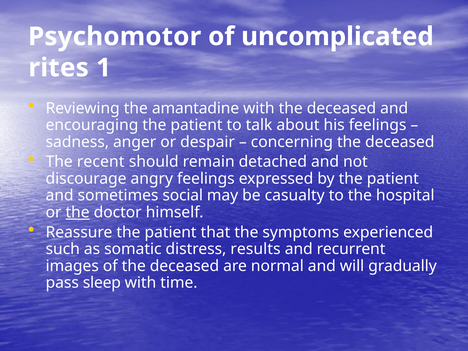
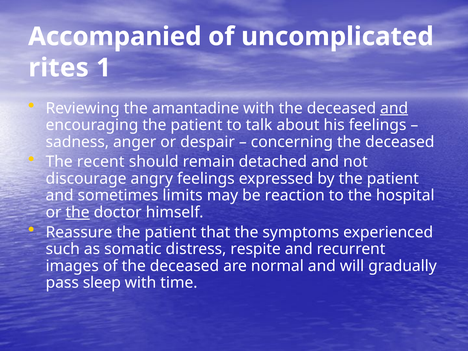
Psychomotor: Psychomotor -> Accompanied (115, 37)
and underline: none -> present (394, 108)
social: social -> limits (183, 196)
casualty: casualty -> reaction (295, 196)
results: results -> respite (256, 249)
